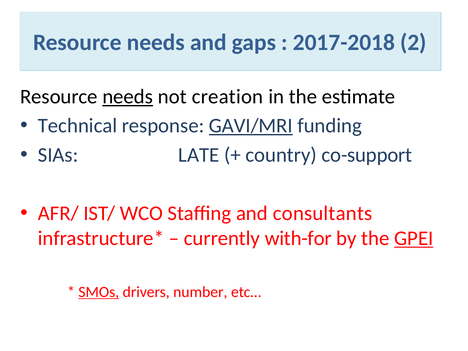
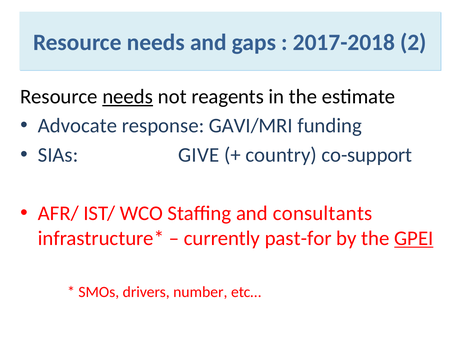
creation: creation -> reagents (228, 97)
Technical: Technical -> Advocate (78, 126)
GAVI/MRI underline: present -> none (251, 126)
LATE: LATE -> GIVE (199, 155)
with-for: with-for -> past-for (298, 238)
SMOs underline: present -> none (99, 292)
